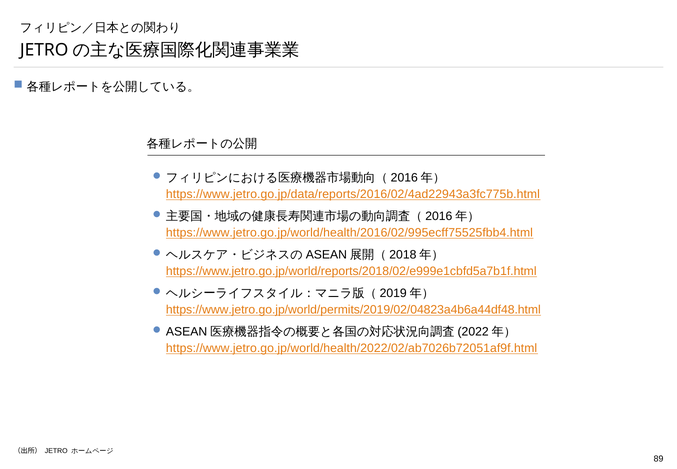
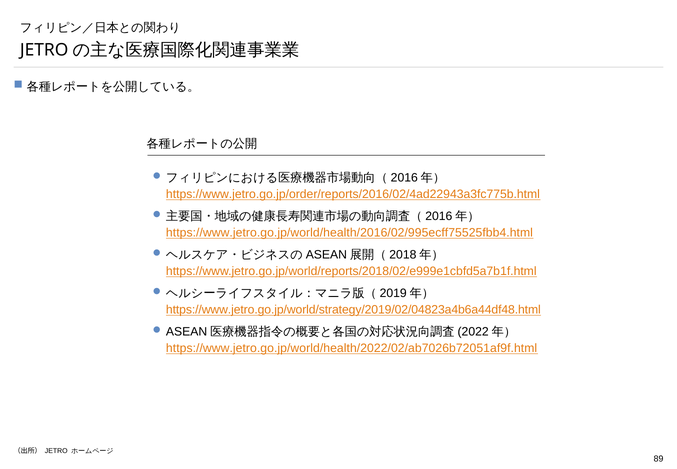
https://www.jetro.go.jp/data/reports/2016/02/4ad22943a3fc775b.html: https://www.jetro.go.jp/data/reports/2016/02/4ad22943a3fc775b.html -> https://www.jetro.go.jp/order/reports/2016/02/4ad22943a3fc775b.html (353, 194)
https://www.jetro.go.jp/world/permits/2019/02/04823a4b6a44df48.html: https://www.jetro.go.jp/world/permits/2019/02/04823a4b6a44df48.html -> https://www.jetro.go.jp/world/strategy/2019/02/04823a4b6a44df48.html (353, 310)
